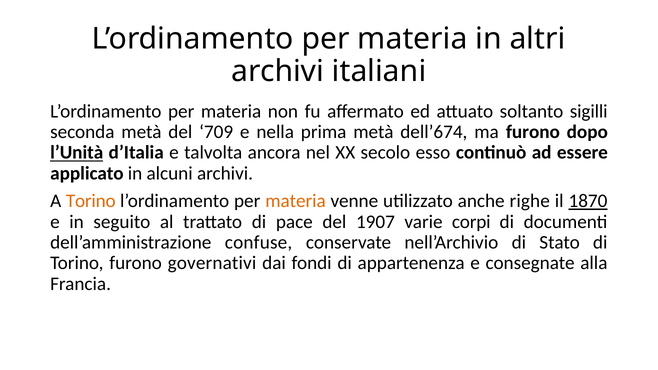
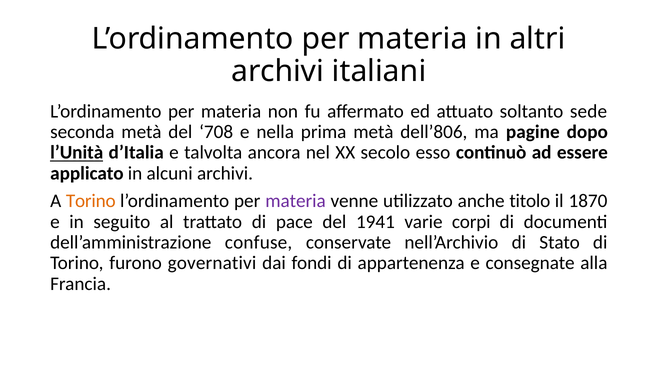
sigilli: sigilli -> sede (589, 111)
709: 709 -> 708 (216, 132)
dell’674: dell’674 -> dell’806 (434, 132)
ma furono: furono -> pagine (533, 132)
materia colour: orange -> purple (295, 201)
righe: righe -> titolo (530, 201)
1870 underline: present -> none (588, 201)
1907: 1907 -> 1941 (375, 222)
